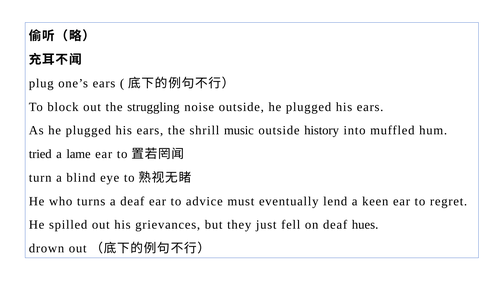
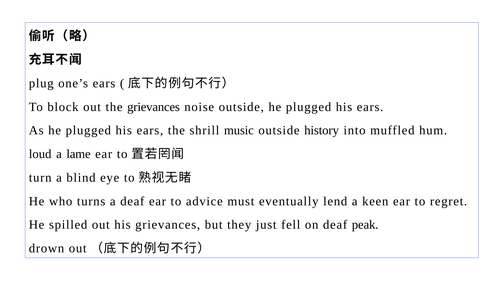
the struggling: struggling -> grievances (154, 107)
tried: tried -> loud (40, 154)
hues: hues -> peak (365, 225)
